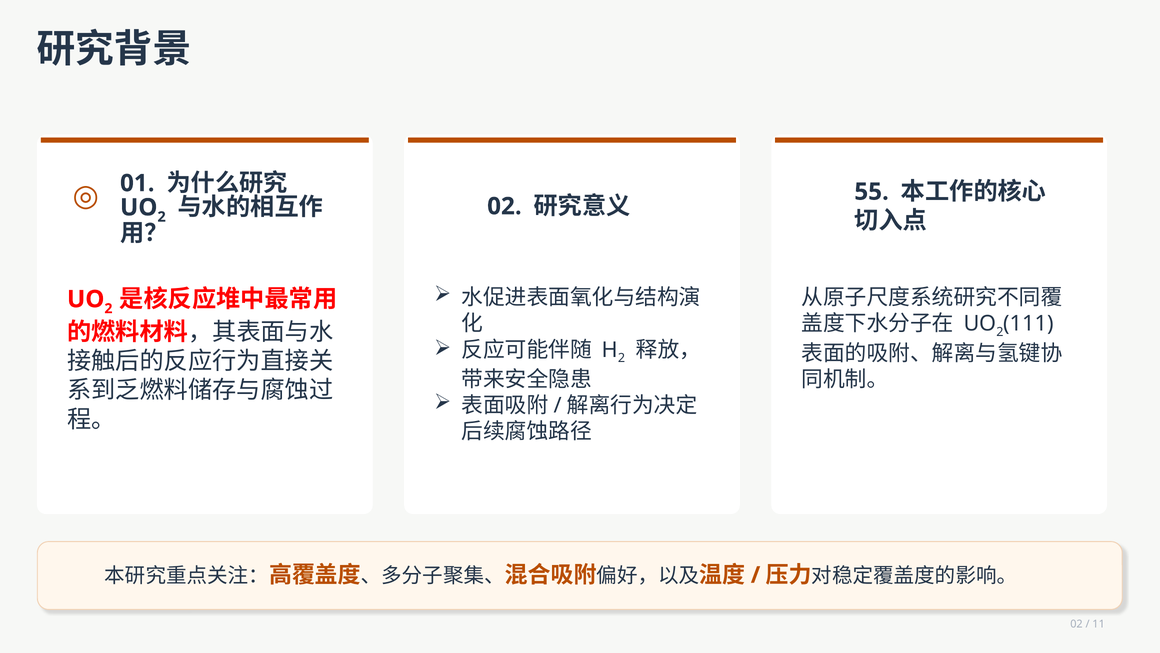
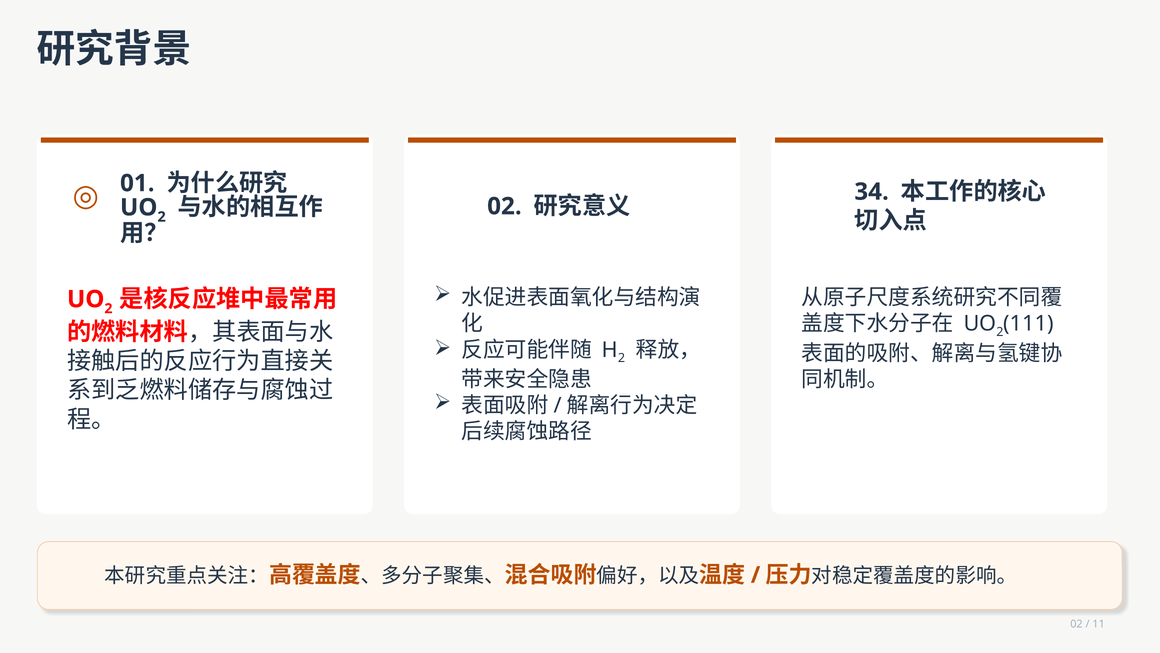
55: 55 -> 34 (872, 192)
